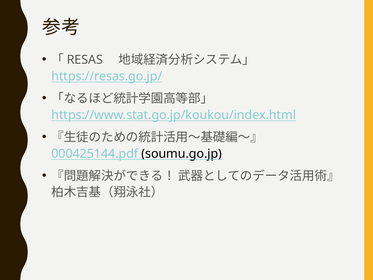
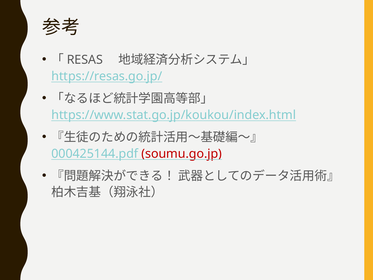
soumu.go.jp colour: black -> red (182, 154)
